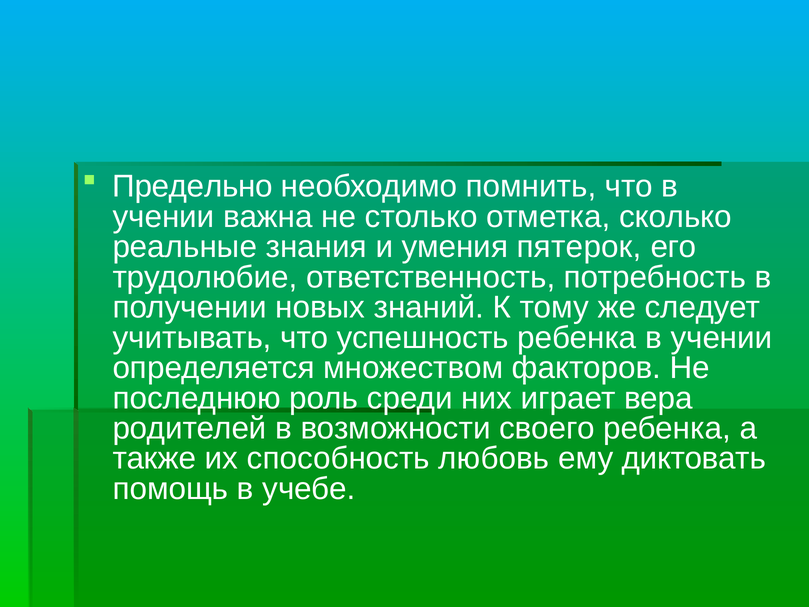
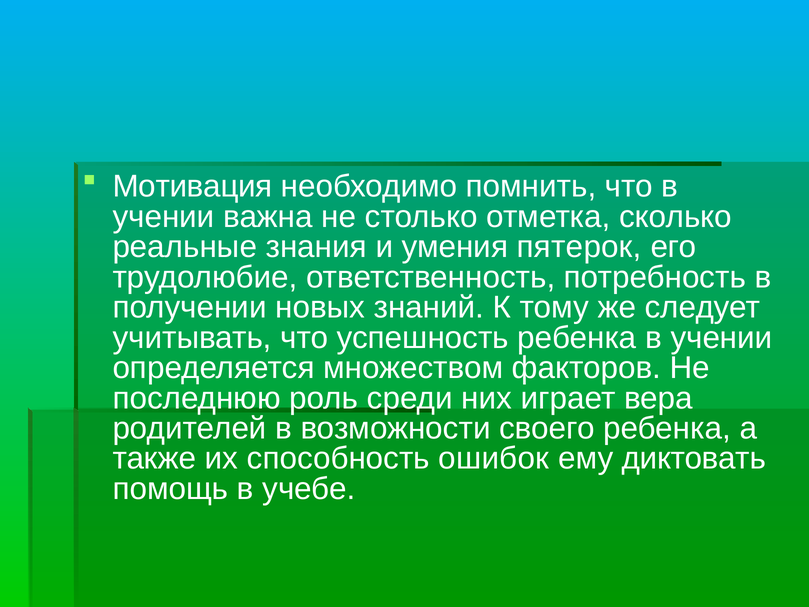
Предельно: Предельно -> Мотивация (193, 186)
любовь: любовь -> ошибок (494, 458)
